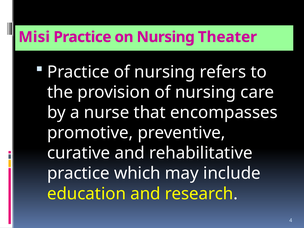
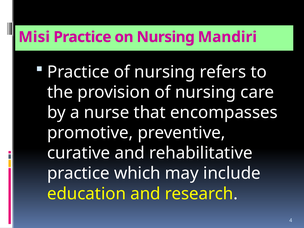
Theater: Theater -> Mandiri (227, 37)
